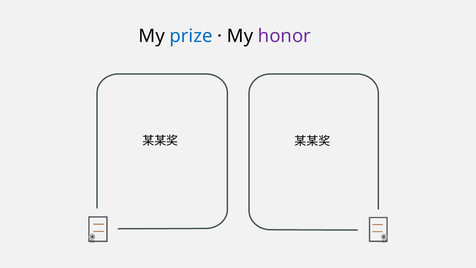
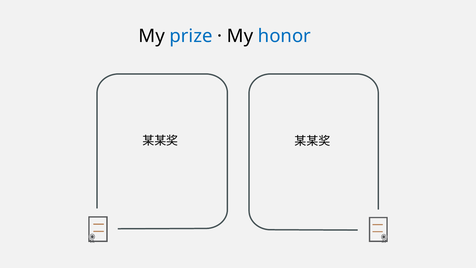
honor colour: purple -> blue (284, 36)
